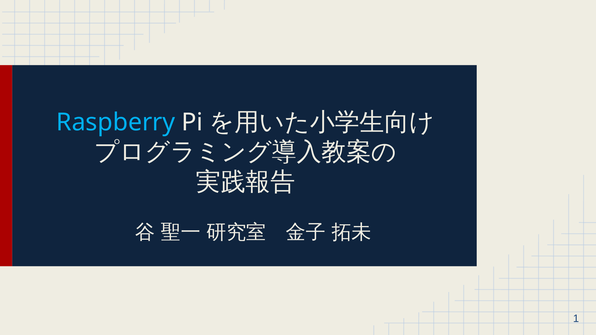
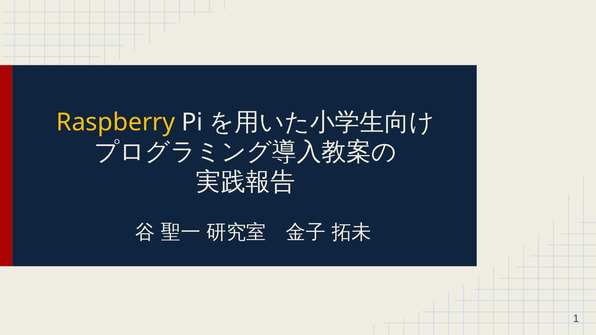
Raspberry colour: light blue -> yellow (116, 122)
